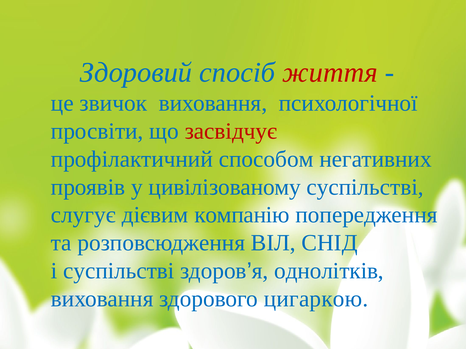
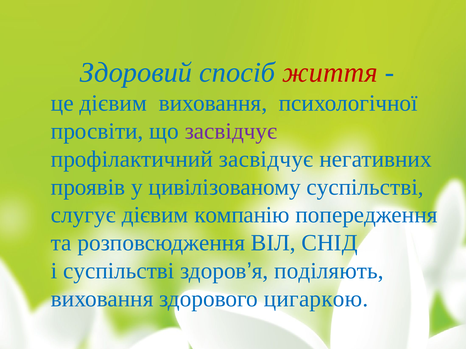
це звичок: звичок -> дієвим (113, 103)
засвідчує colour: red -> purple (231, 131)
профілактичний способом: способом -> засвідчує (266, 159)
однолітків: однолітків -> поділяють (329, 271)
